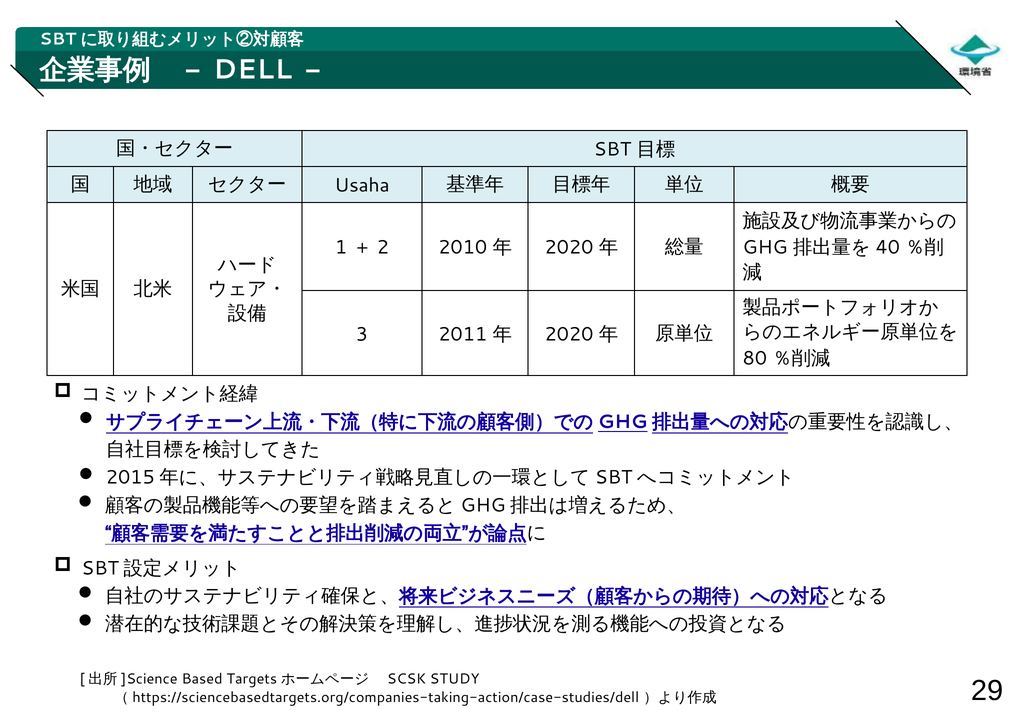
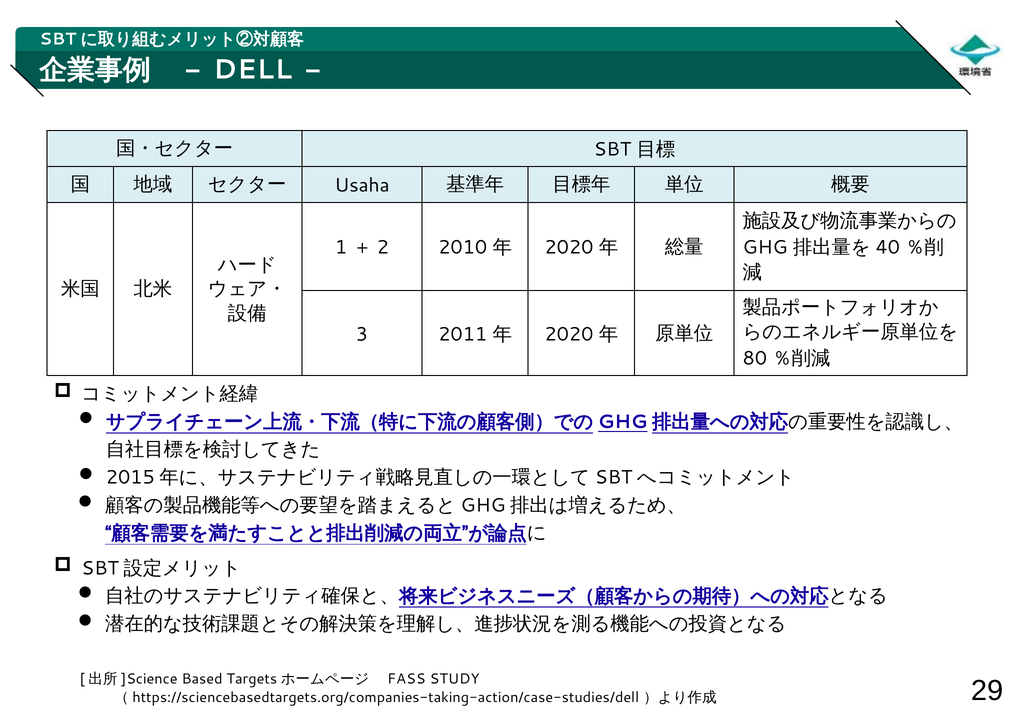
SCSK: SCSK -> FASS (406, 679)
